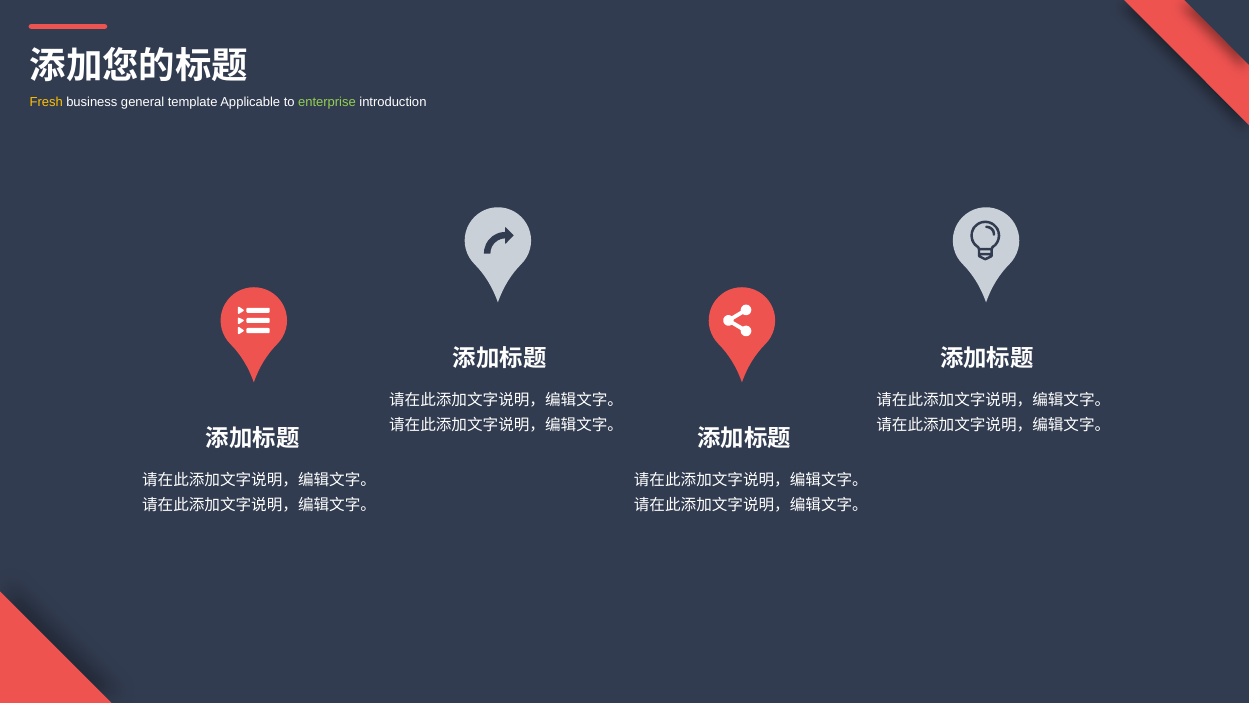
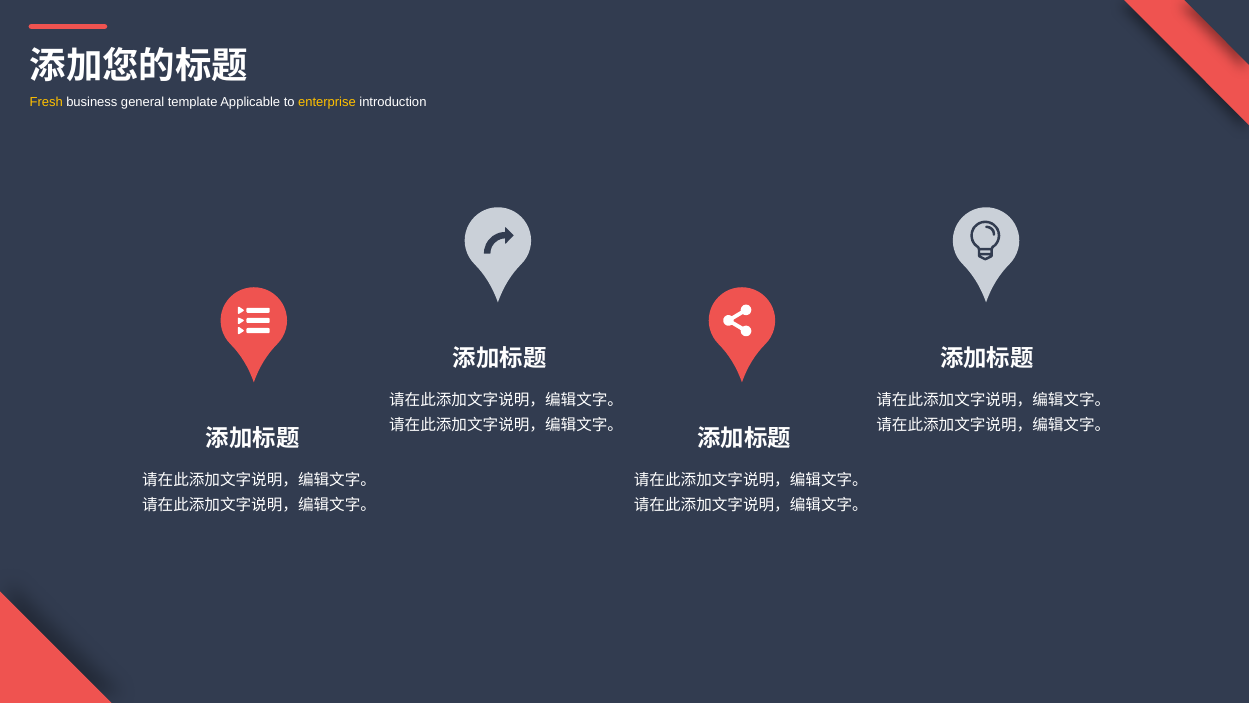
enterprise colour: light green -> yellow (327, 102)
